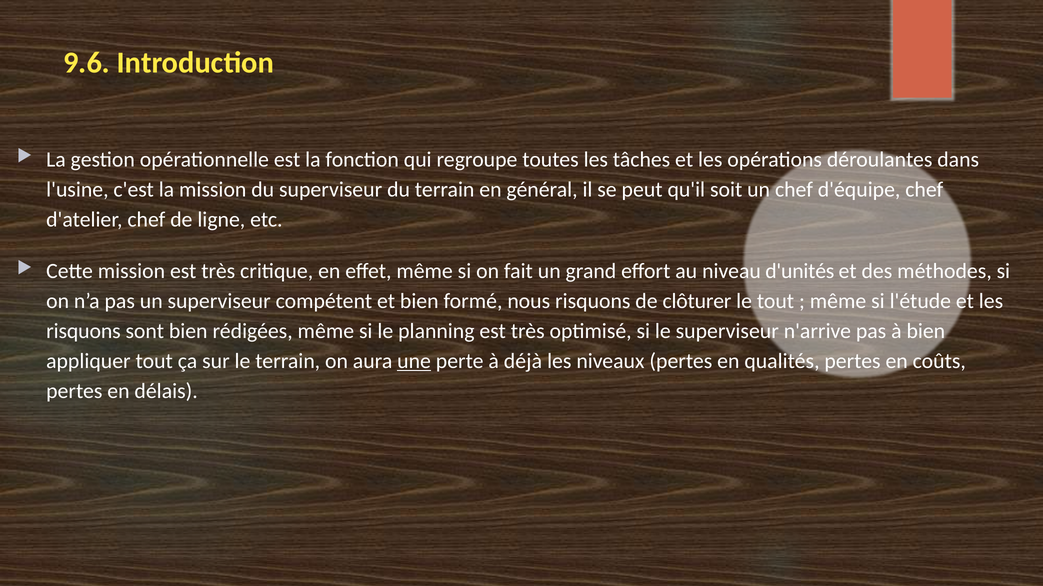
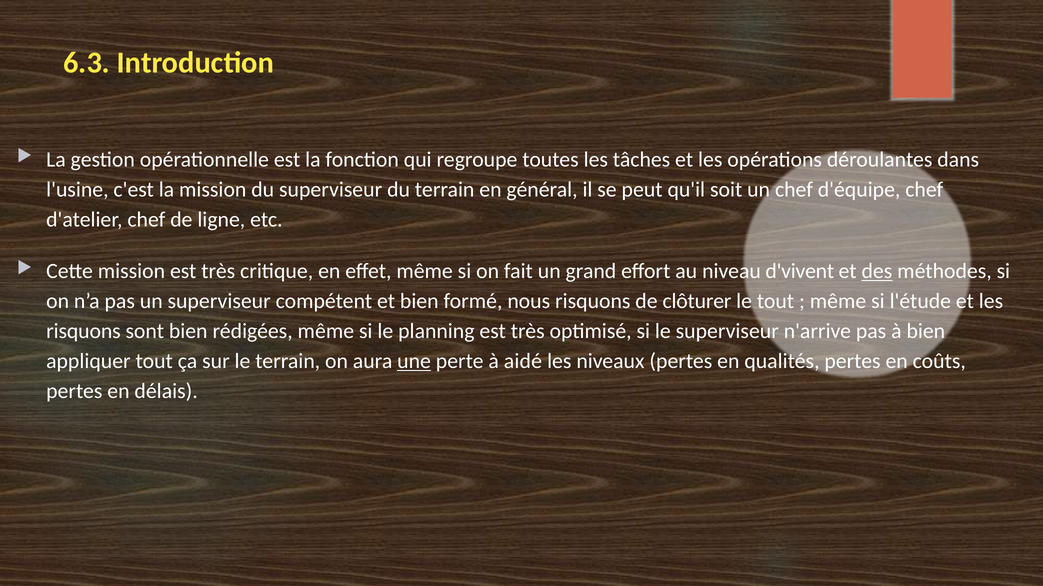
9.6: 9.6 -> 6.3 (87, 63)
d'unités: d'unités -> d'vivent (800, 271)
des underline: none -> present (877, 271)
déjà: déjà -> aidé (523, 361)
